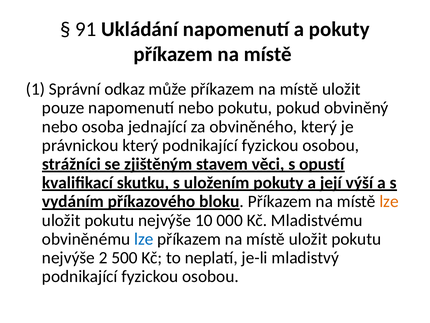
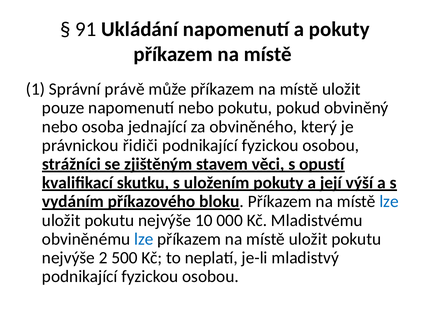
odkaz: odkaz -> právě (125, 89)
právnickou který: který -> řidiči (140, 145)
lze colour: orange -> blue (389, 201)
